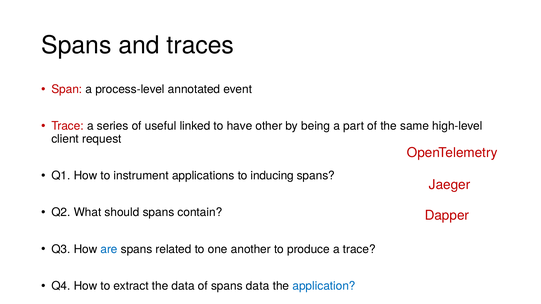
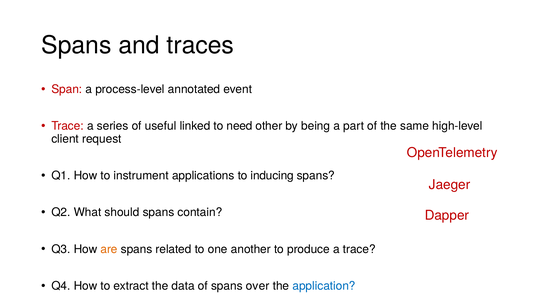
have: have -> need (240, 126)
are colour: blue -> orange (109, 249)
spans data: data -> over (258, 286)
